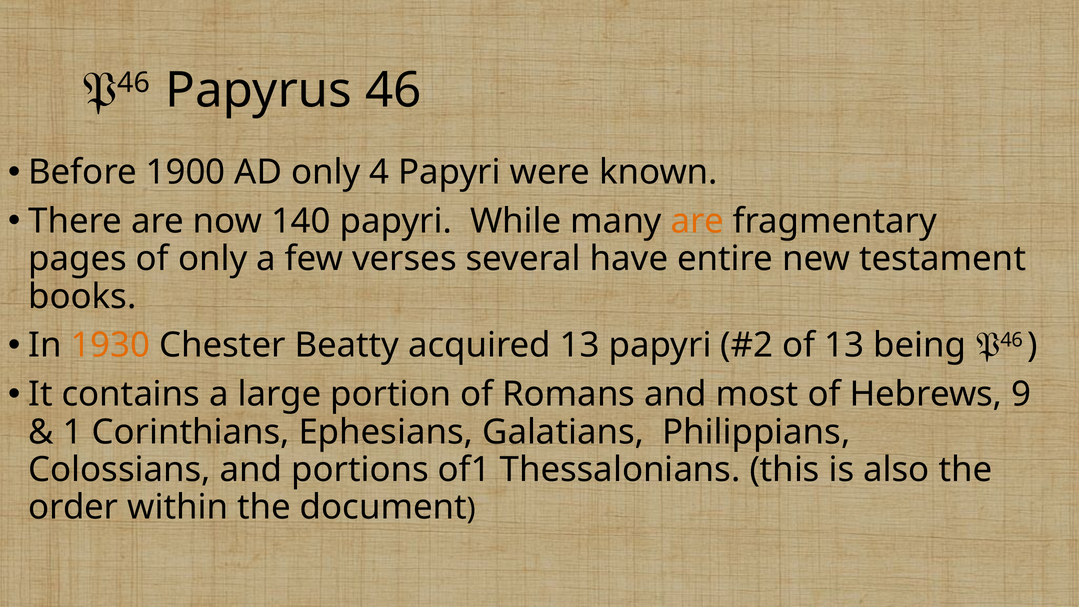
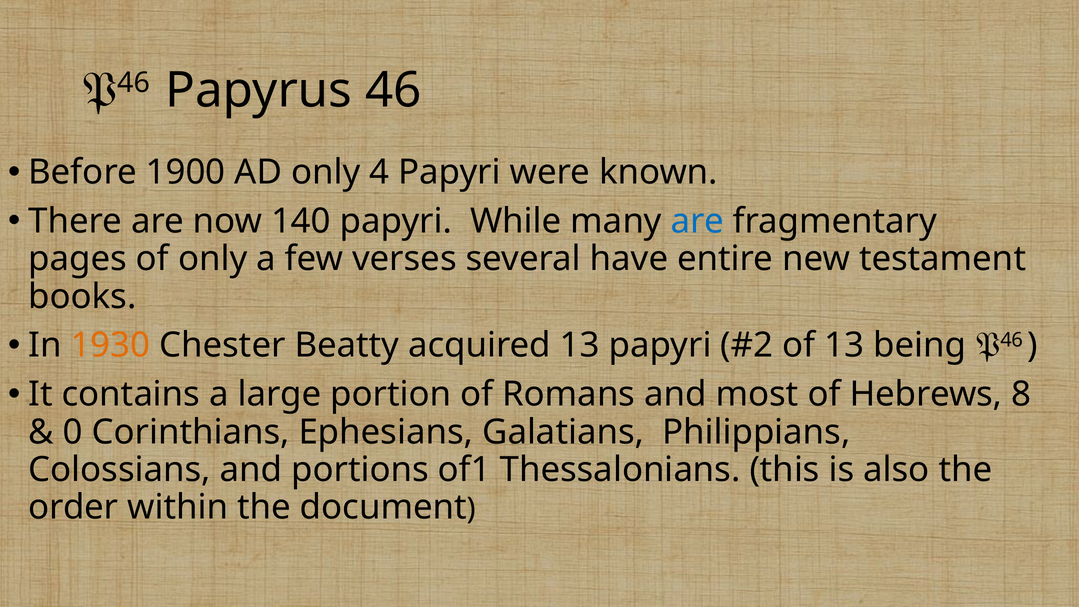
are colour: orange -> blue (697, 221)
9: 9 -> 8 (1021, 394)
1: 1 -> 0 (73, 432)
